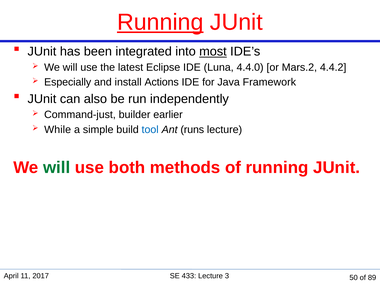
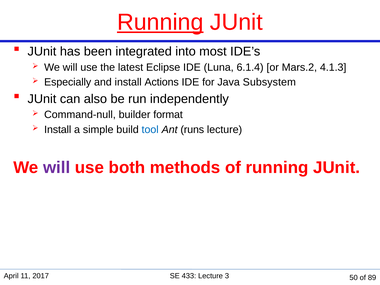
most underline: present -> none (213, 52)
4.4.0: 4.4.0 -> 6.1.4 (250, 67)
4.4.2: 4.4.2 -> 4.1.3 (333, 67)
Framework: Framework -> Subsystem (269, 82)
Command-just: Command-just -> Command-null (80, 115)
earlier: earlier -> format (168, 115)
While: While -> Install (58, 130)
will colour: green -> purple (57, 168)
